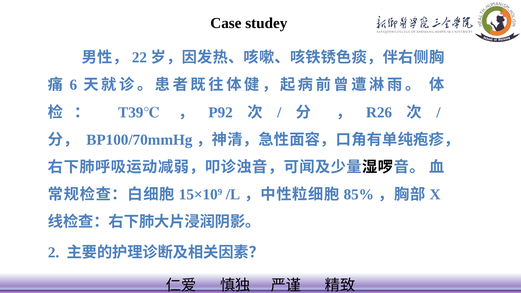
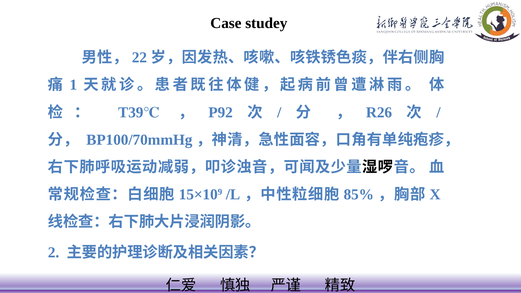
6: 6 -> 1 (73, 85)
